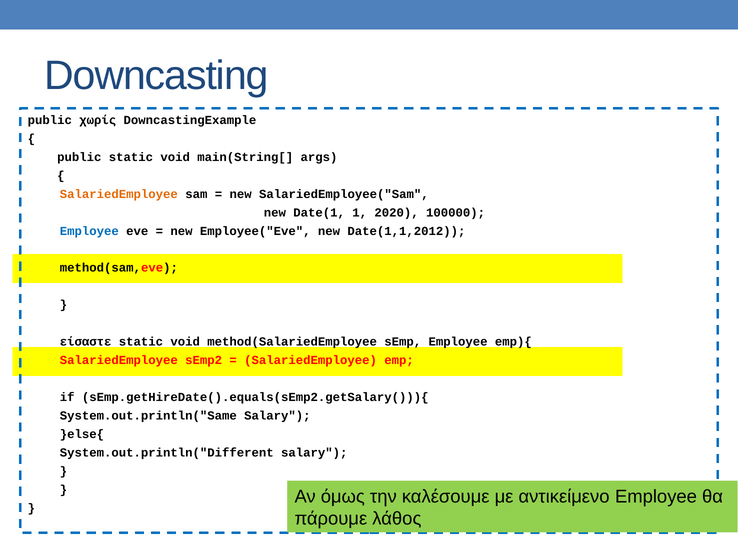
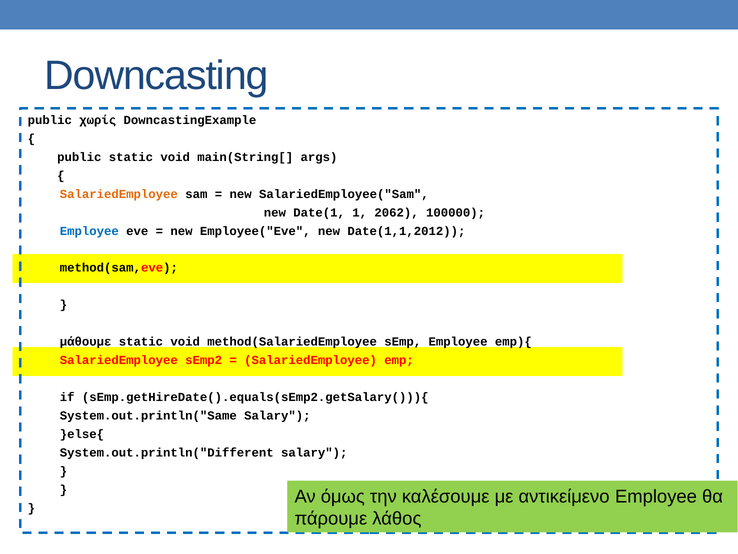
2020: 2020 -> 2062 (397, 212)
είσαστε: είσαστε -> μάθουμε (86, 341)
